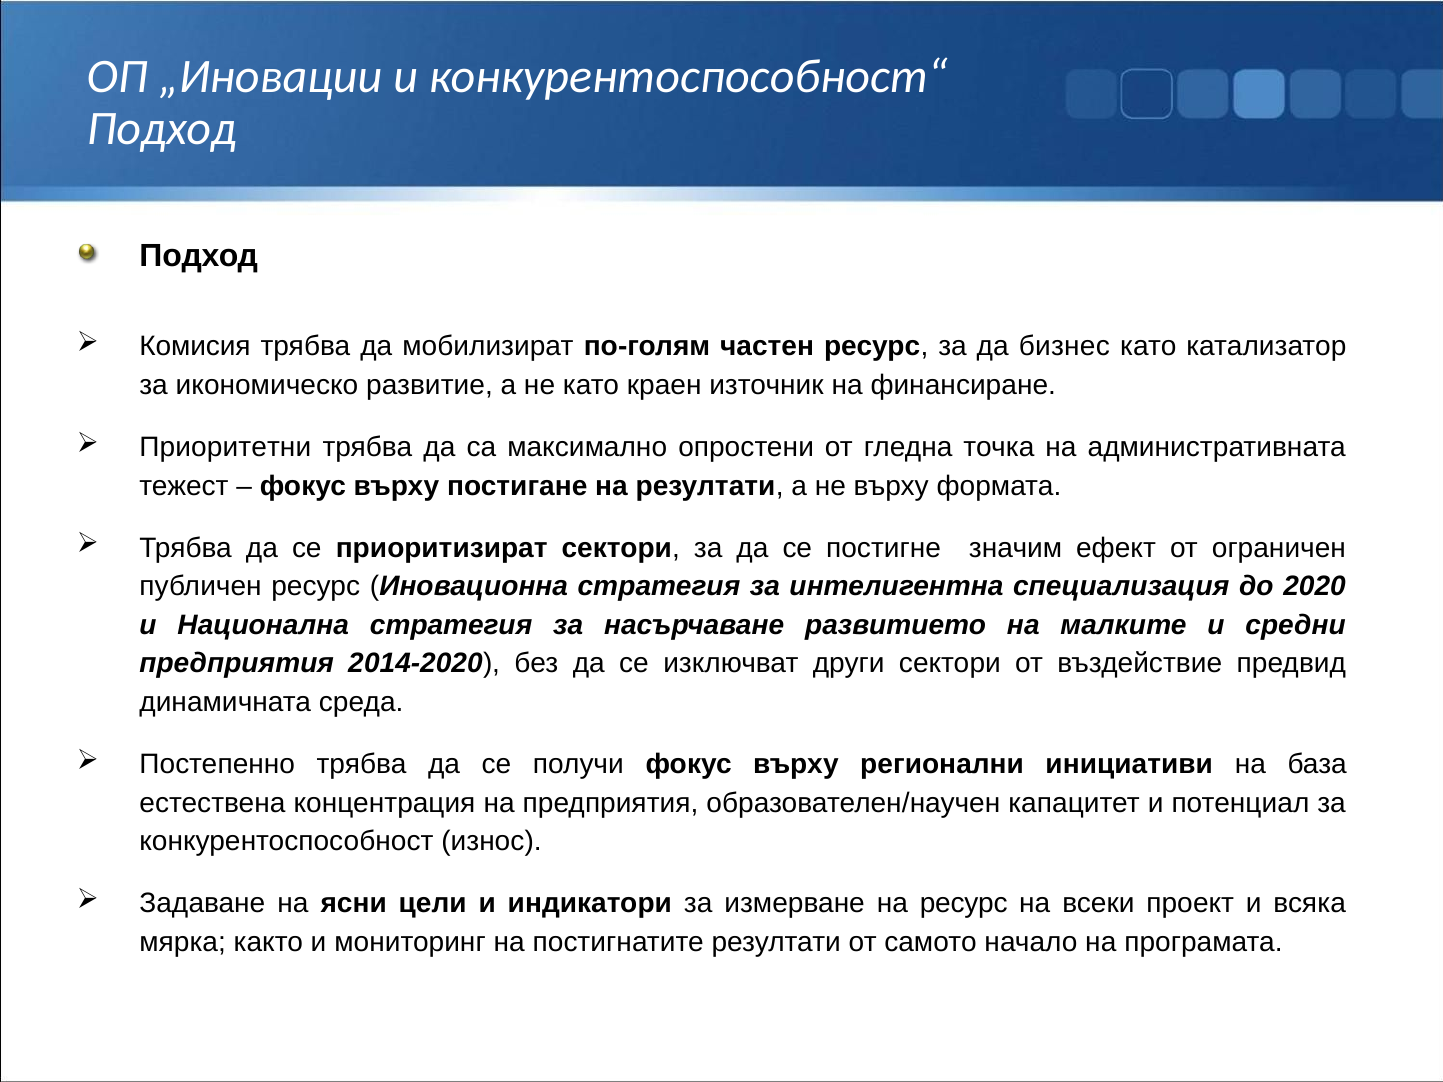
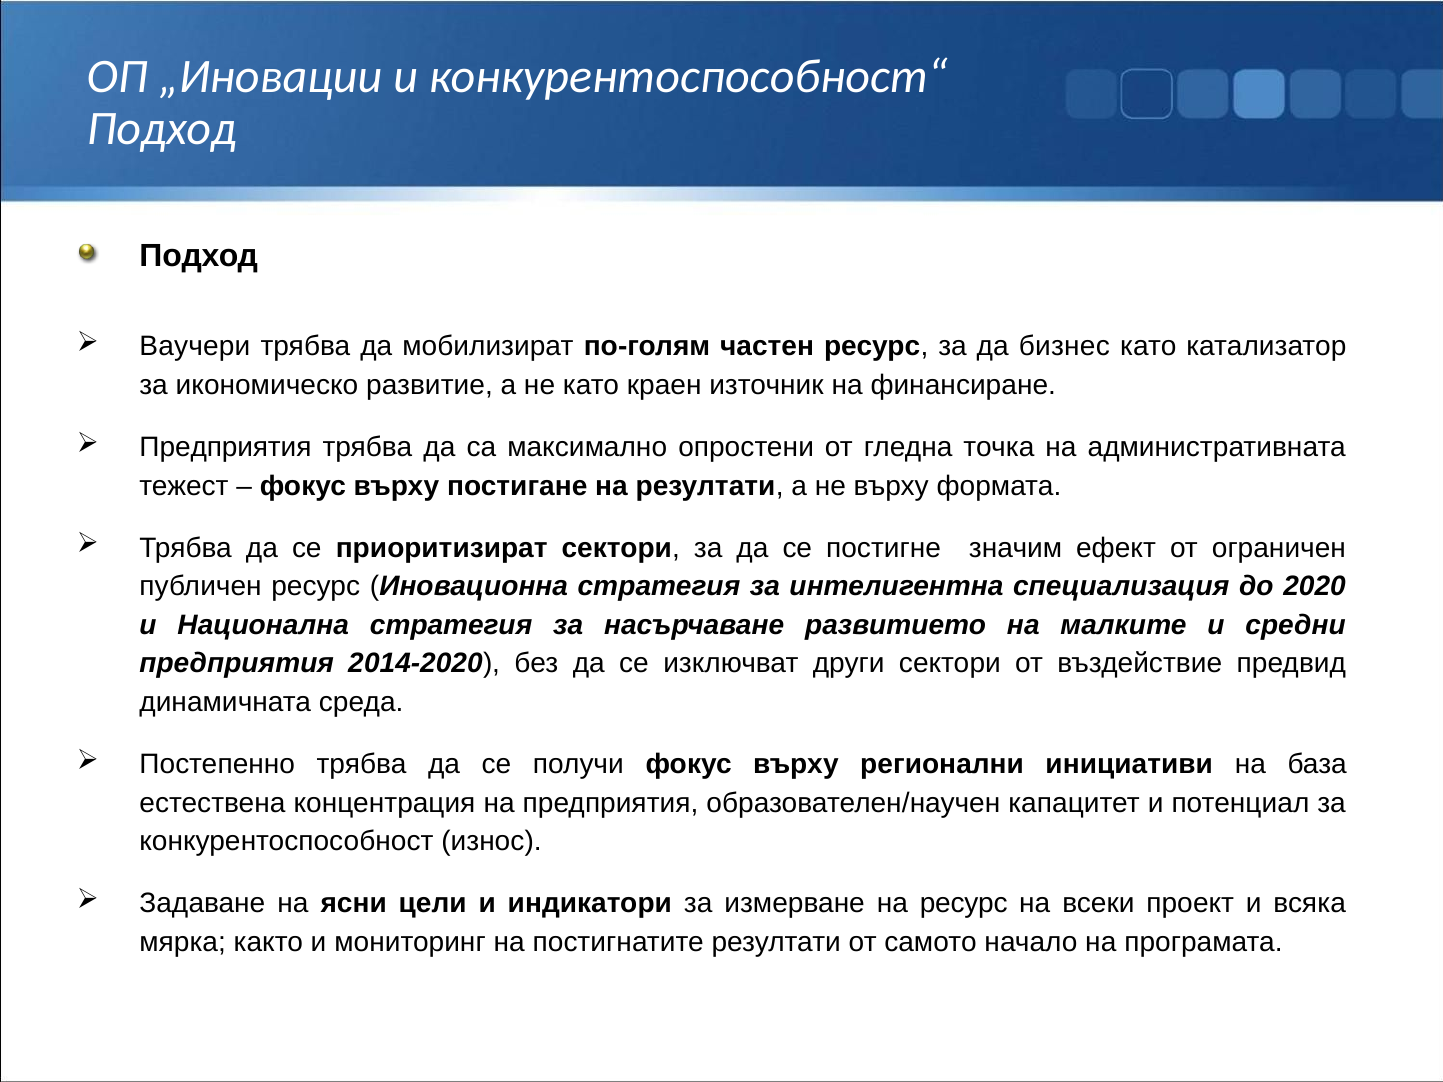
Комисия: Комисия -> Ваучери (195, 347)
Приоритетни: Приоритетни -> Предприятия (225, 448)
